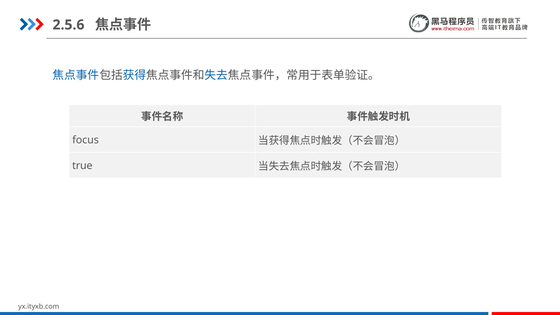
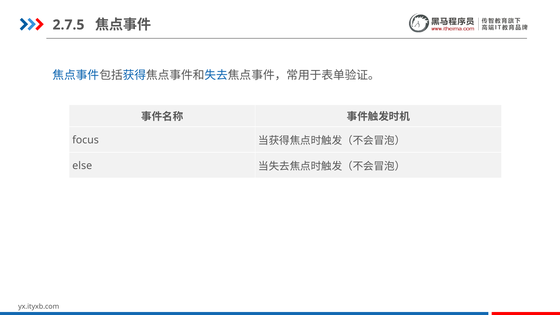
2.5.6: 2.5.6 -> 2.7.5 (68, 25)
true: true -> else (82, 166)
